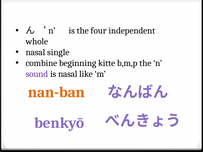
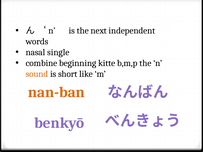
four: four -> next (99, 31)
whole: whole -> words (37, 42)
sound colour: purple -> orange (37, 74)
is nasal: nasal -> short (68, 74)
